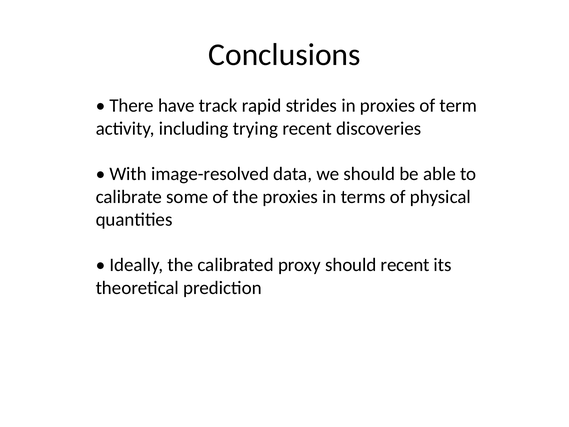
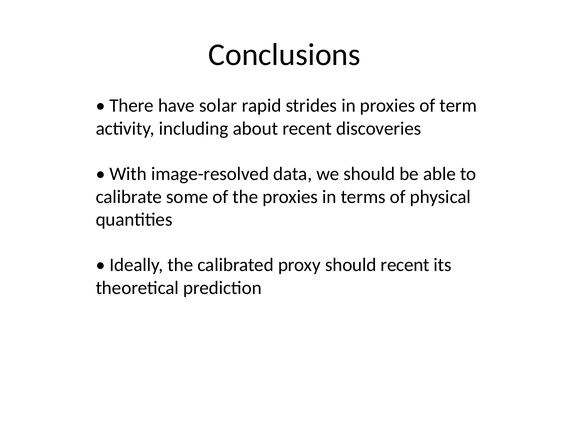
track: track -> solar (218, 106)
trying: trying -> about (256, 128)
